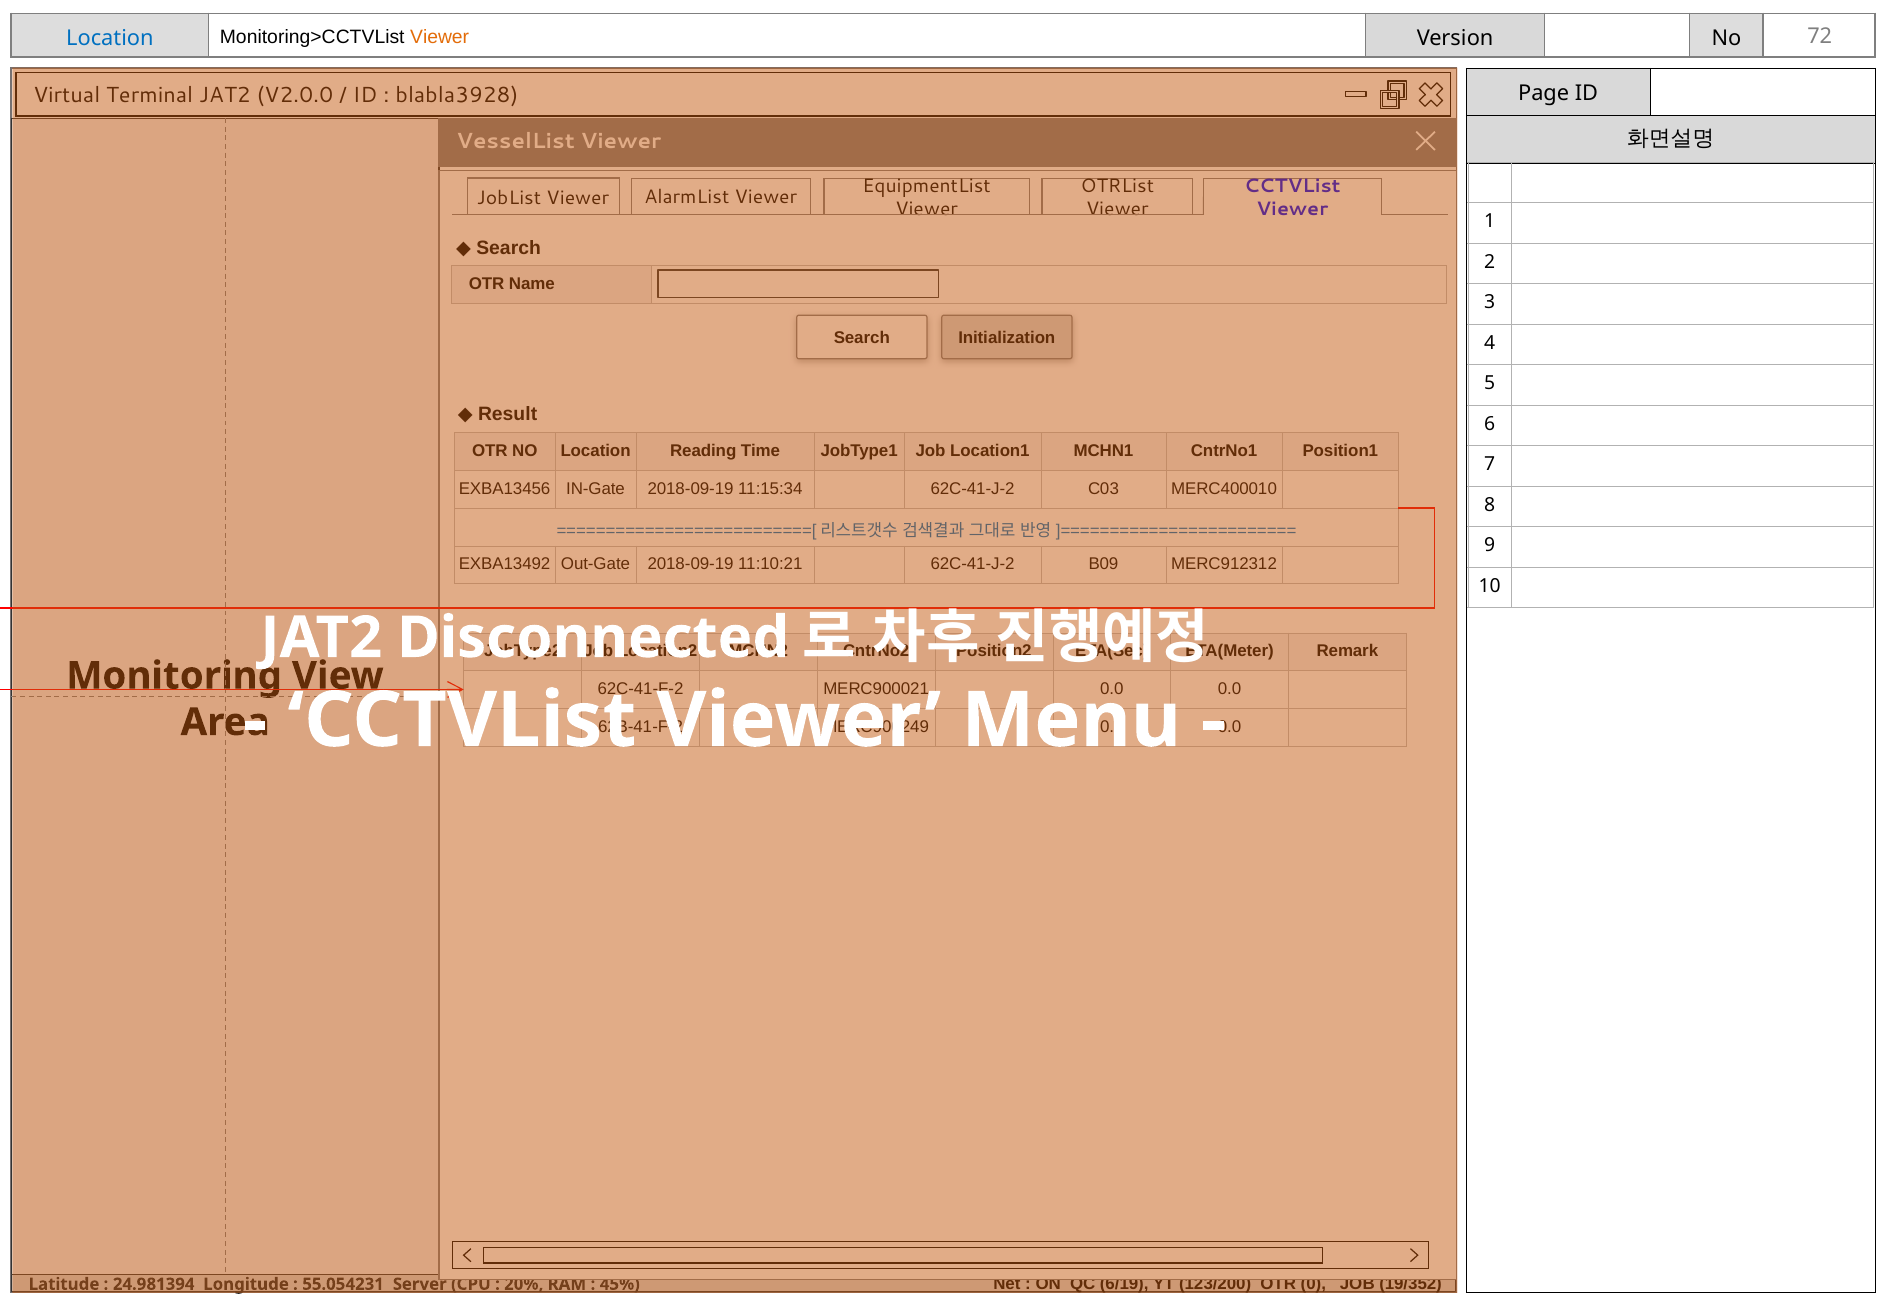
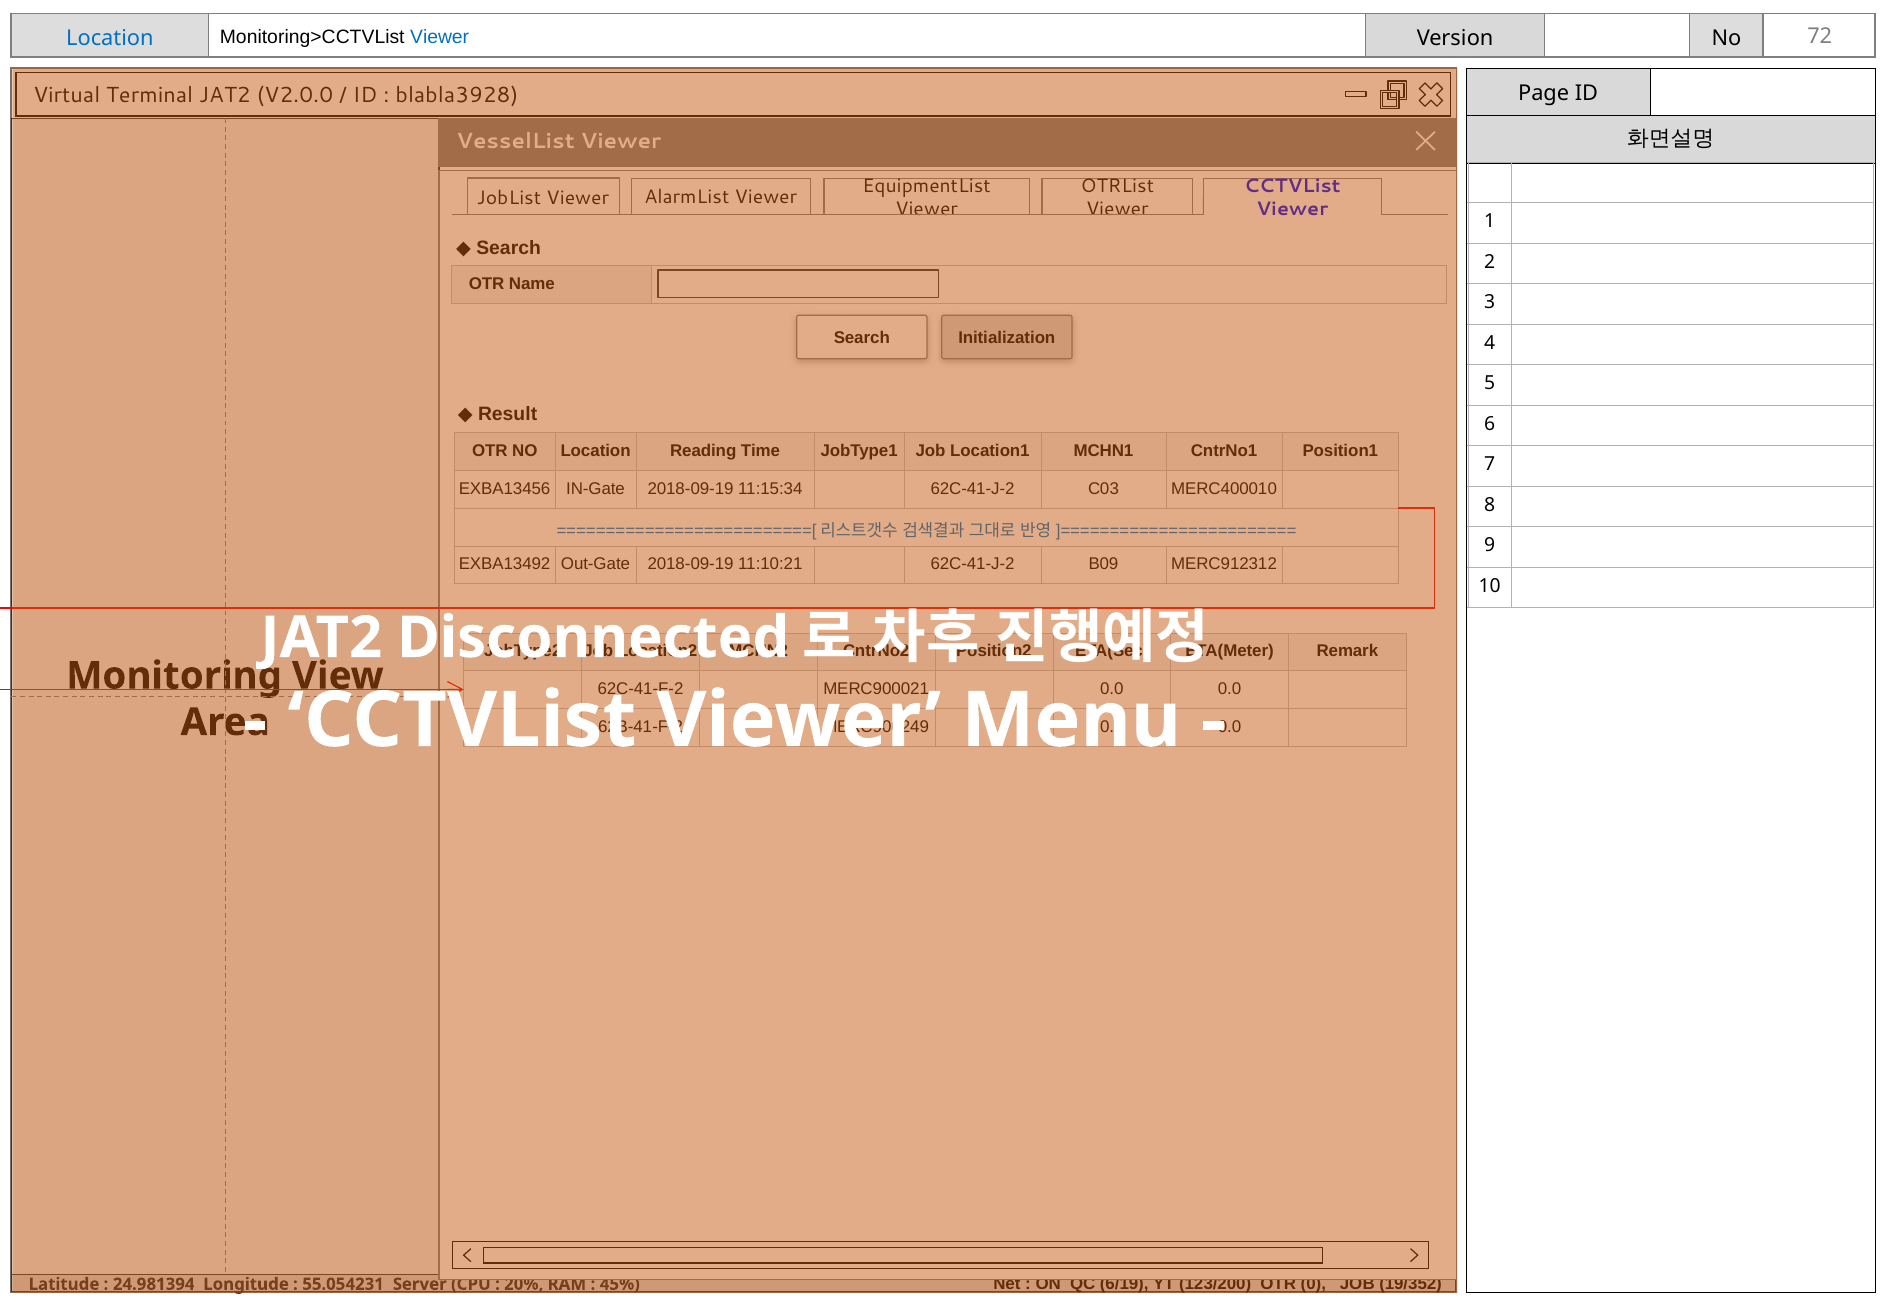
Viewer colour: orange -> blue (440, 37)
